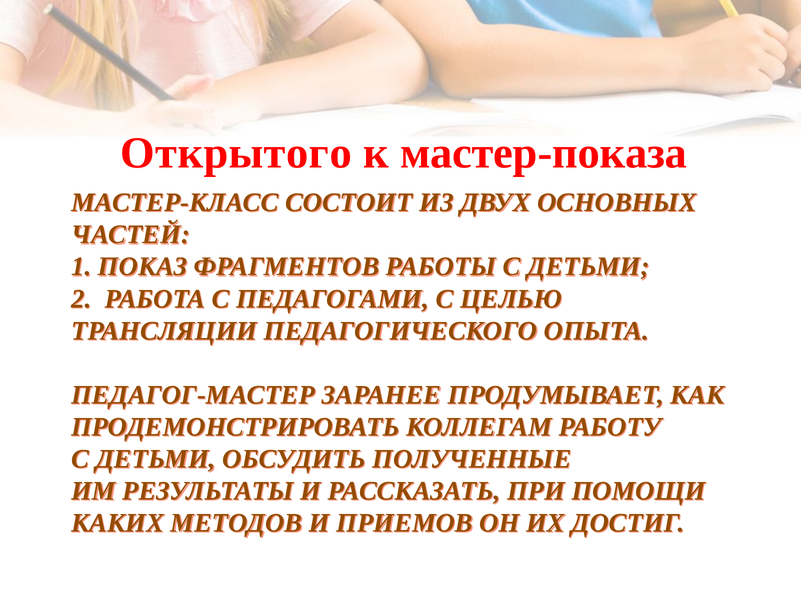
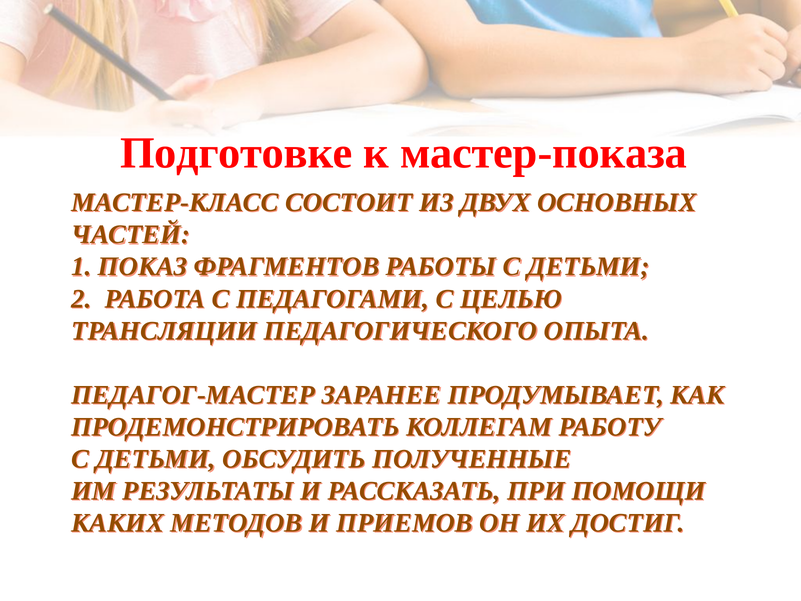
Открытого: Открытого -> Подготовке (236, 153)
